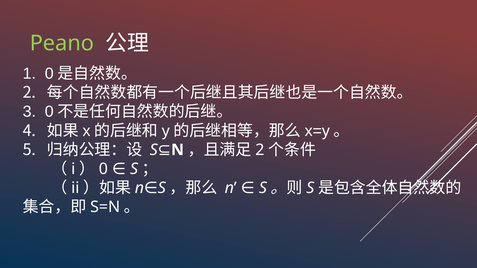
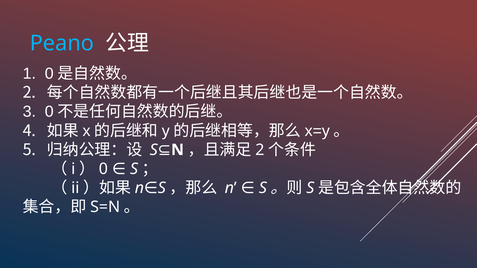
Peano colour: light green -> light blue (62, 43)
